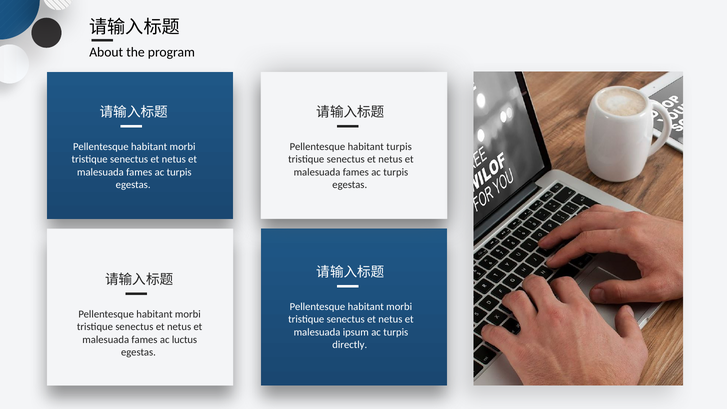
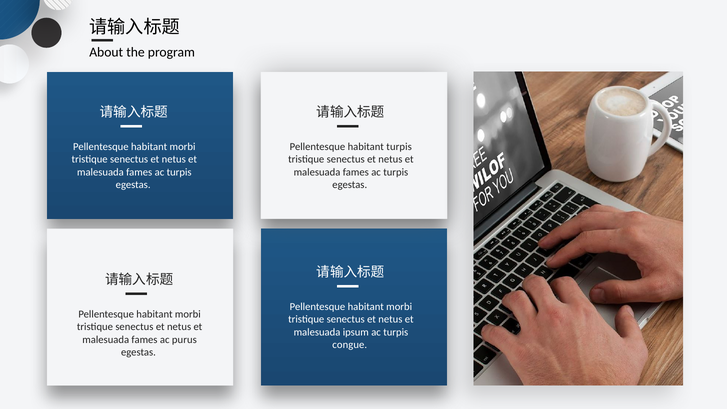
luctus: luctus -> purus (184, 340)
directly: directly -> congue (350, 345)
